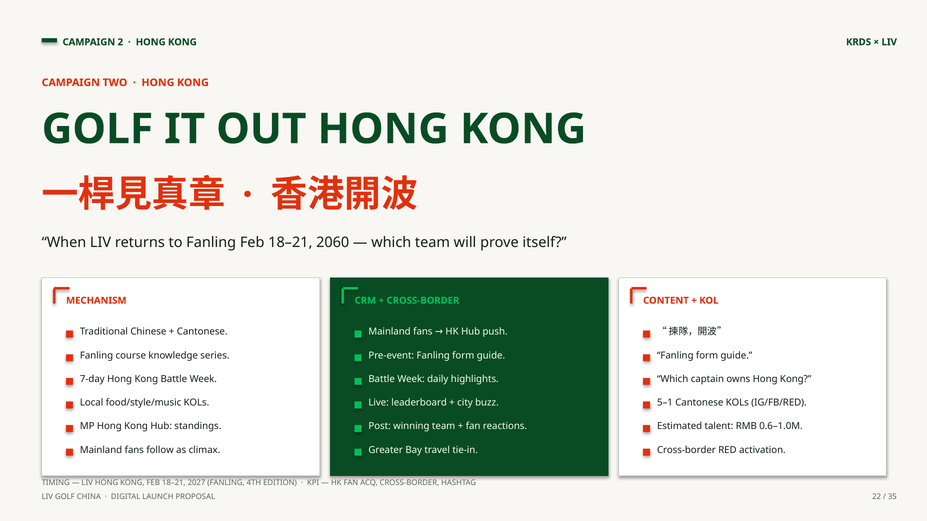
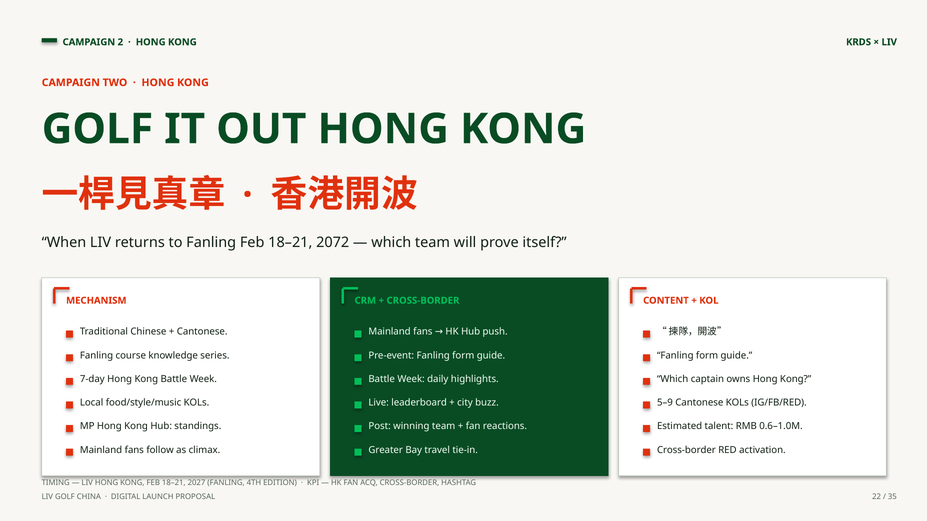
2060: 2060 -> 2072 (333, 243)
5–1: 5–1 -> 5–9 (665, 403)
